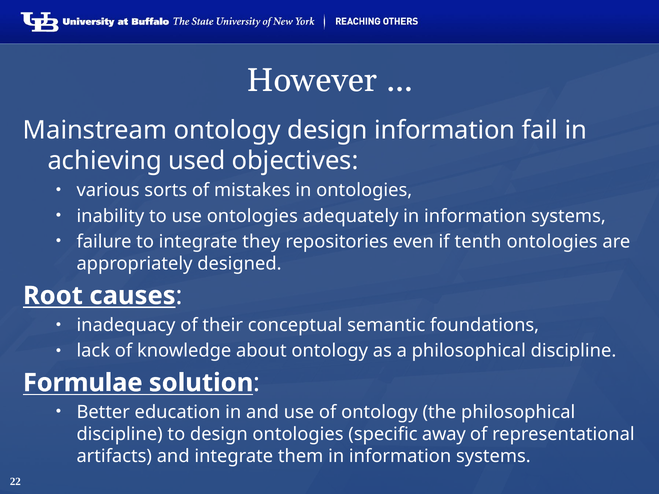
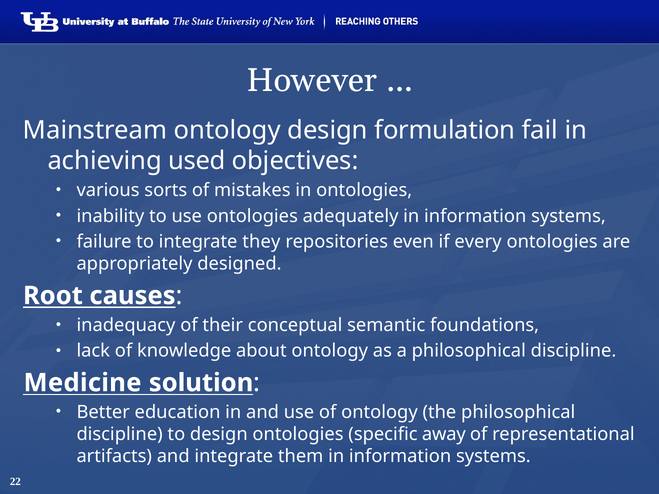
design information: information -> formulation (445, 130)
tenth: tenth -> every (478, 242)
Formulae: Formulae -> Medicine (82, 383)
